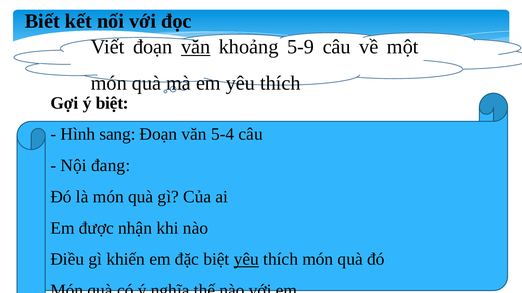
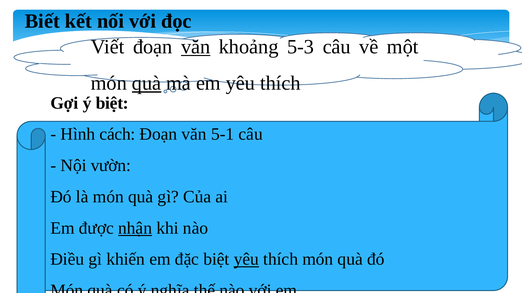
5-9: 5-9 -> 5-3 (301, 47)
quà underline: none -> present (147, 83)
sang: sang -> cách (117, 135)
5-4: 5-4 -> 5-1 (223, 135)
đang: đang -> vườn (111, 166)
nhận underline: none -> present (135, 228)
